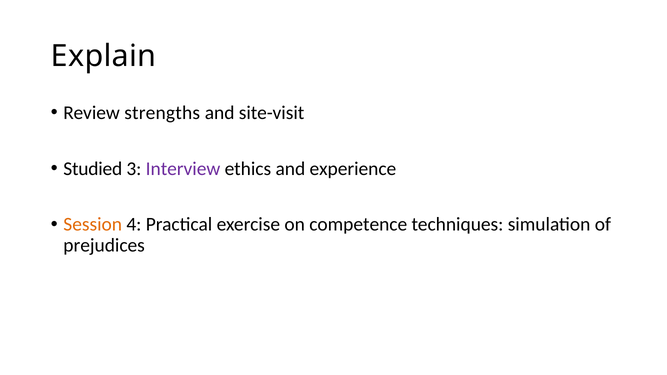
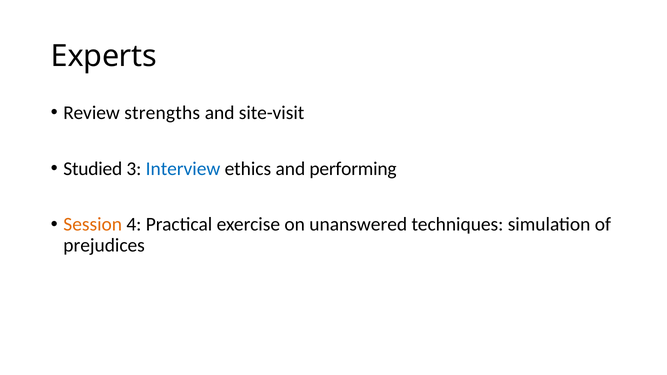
Explain: Explain -> Experts (104, 56)
Interview colour: purple -> blue (183, 169)
experience: experience -> performing (353, 169)
competence: competence -> unanswered (358, 225)
